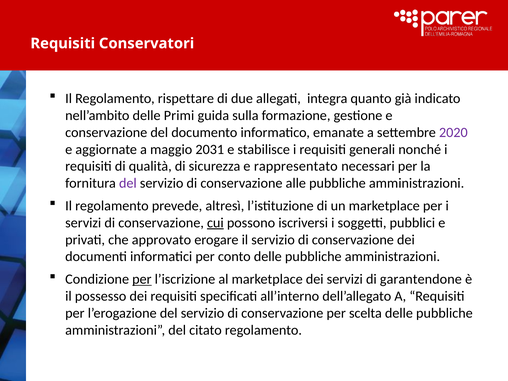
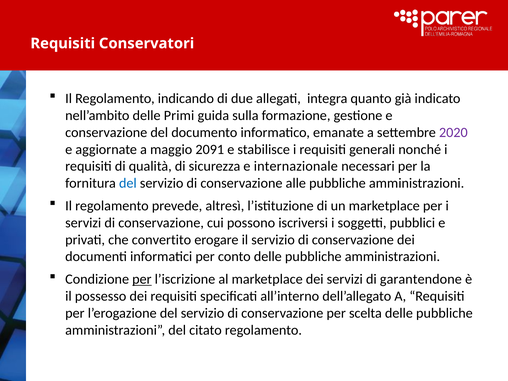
rispettare: rispettare -> indicando (186, 99)
2031: 2031 -> 2091 (210, 149)
rappresentato: rappresentato -> internazionale (296, 166)
del colour: purple -> blue (128, 183)
cui underline: present -> none (215, 223)
approvato: approvato -> convertito (161, 240)
